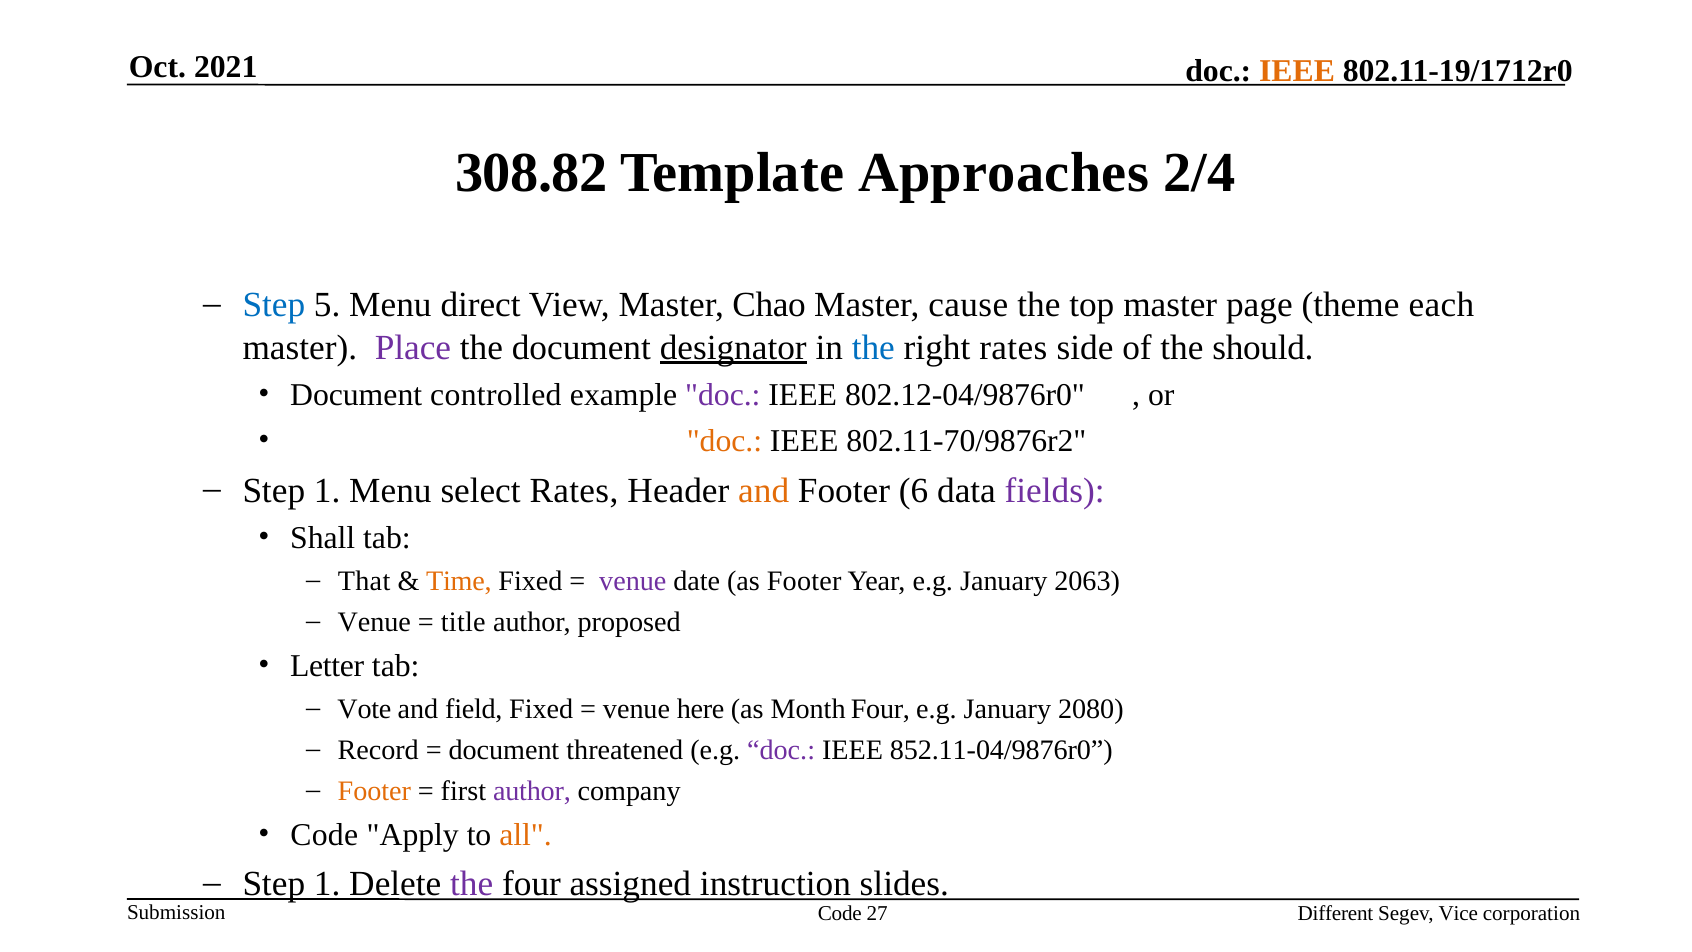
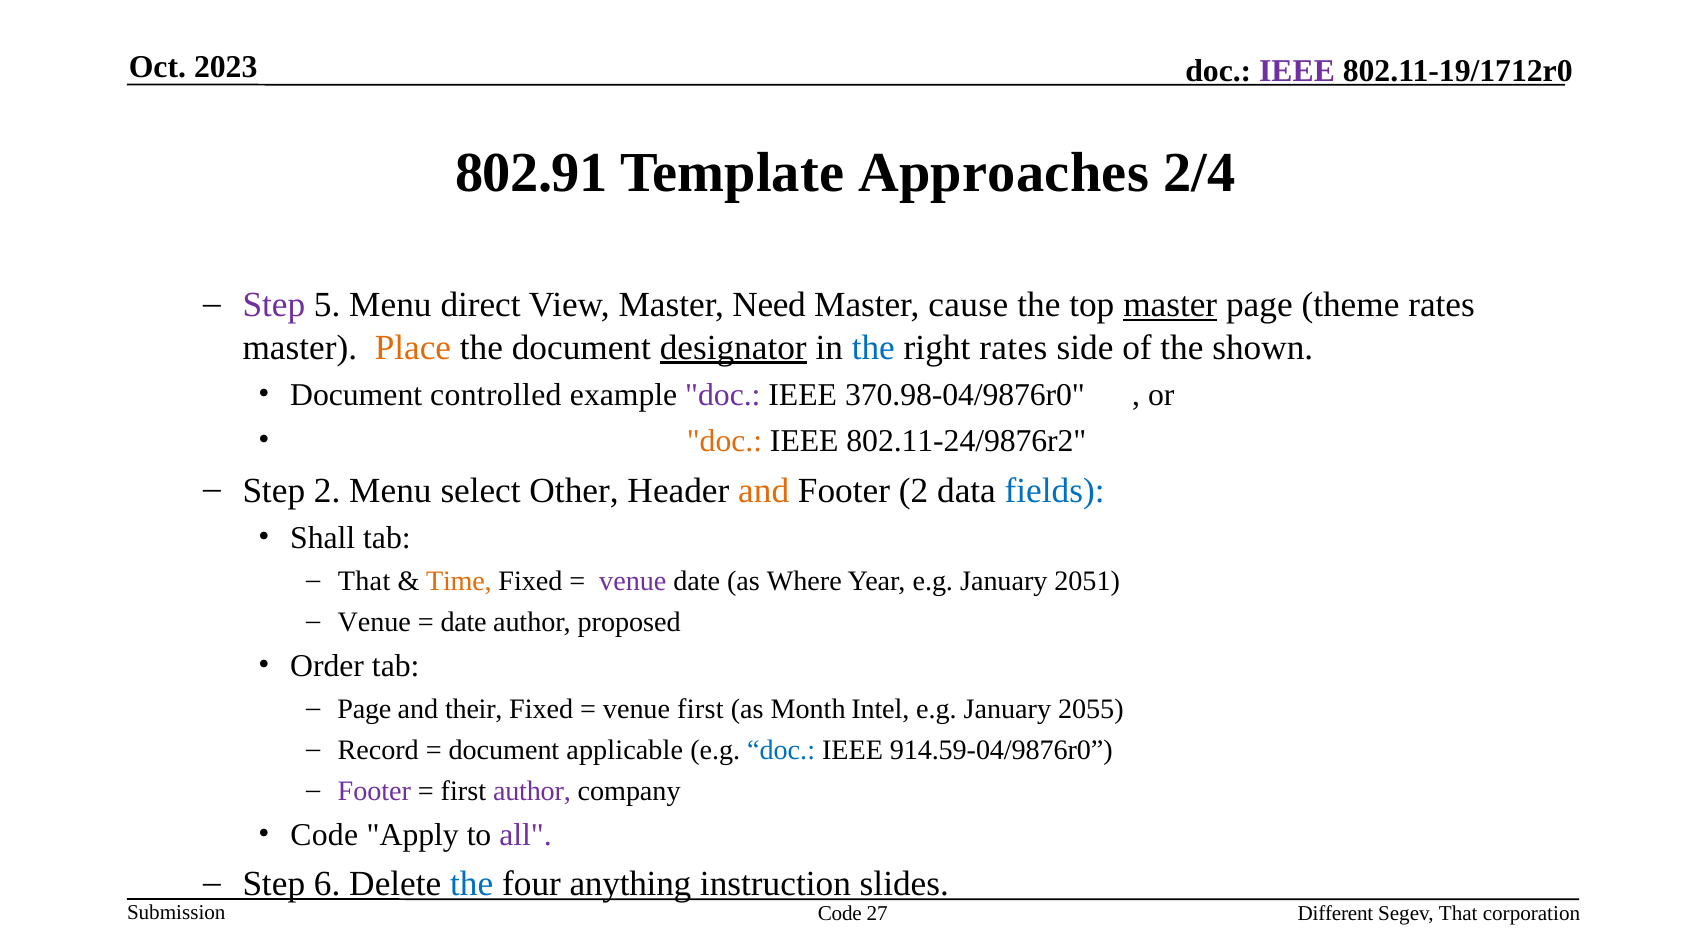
2021: 2021 -> 2023 (226, 67)
IEEE colour: orange -> purple (1297, 71)
308.82: 308.82 -> 802.91 (532, 173)
Step colour: blue -> purple (274, 305)
Chao: Chao -> Need (769, 305)
master underline: none -> present (1170, 305)
theme each: each -> rates (1442, 305)
Place colour: purple -> orange (413, 347)
should: should -> shown (1263, 347)
802.12-04/9876r0: 802.12-04/9876r0 -> 370.98-04/9876r0 (965, 395)
802.11-70/9876r2: 802.11-70/9876r2 -> 802.11-24/9876r2 (966, 441)
1: 1 -> 2 (327, 490)
select Rates: Rates -> Other (574, 490)
Footer 6: 6 -> 2 (914, 490)
fields colour: purple -> blue (1055, 490)
as Footer: Footer -> Where (804, 581)
2063: 2063 -> 2051 (1087, 581)
title: title -> date (464, 622)
Letter: Letter -> Order (327, 666)
Vote: Vote -> Page (364, 709)
field: field -> their (474, 709)
venue here: here -> first (700, 709)
Month Four: Four -> Intel (880, 709)
2080: 2080 -> 2055 (1091, 709)
threatened: threatened -> applicable (625, 750)
doc colour: purple -> blue (781, 750)
852.11-04/9876r0: 852.11-04/9876r0 -> 914.59-04/9876r0 (1001, 750)
Footer colour: orange -> purple (374, 791)
all colour: orange -> purple (526, 835)
1: 1 -> 6 (327, 884)
the colour: purple -> blue (472, 884)
assigned: assigned -> anything (630, 884)
Segev Vice: Vice -> That (1458, 913)
